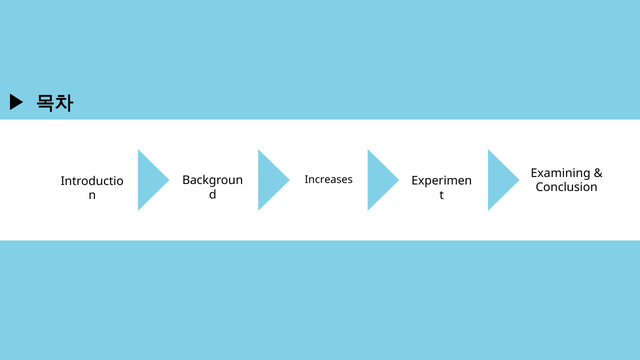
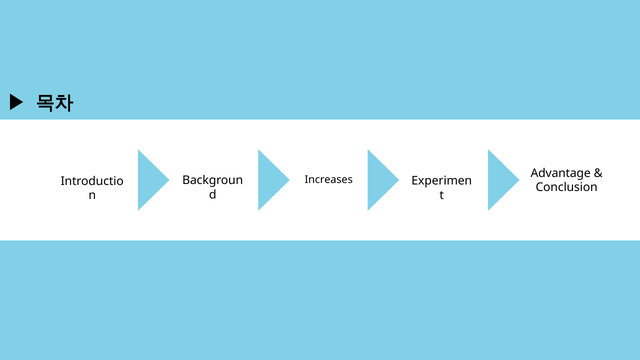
Examining: Examining -> Advantage (561, 173)
